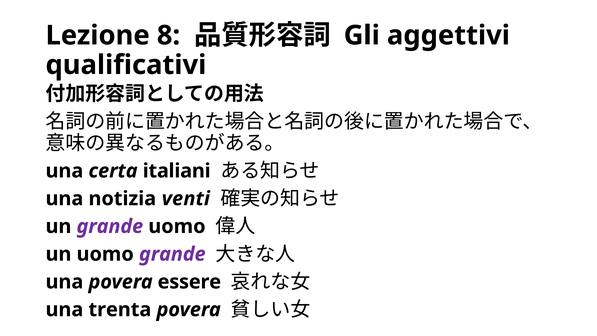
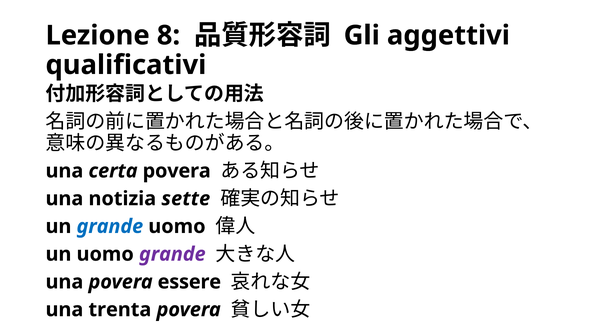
certa italiani: italiani -> povera (177, 171)
venti: venti -> sette (186, 199)
grande colour: purple -> blue (110, 226)
